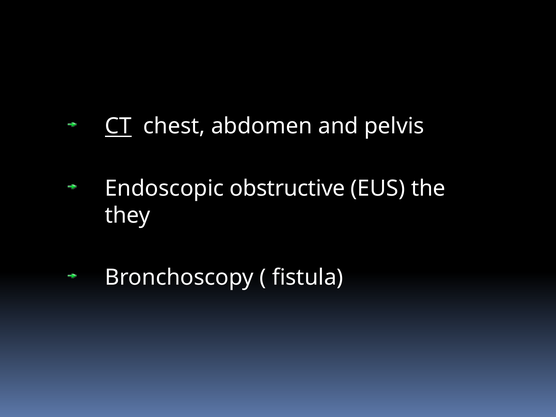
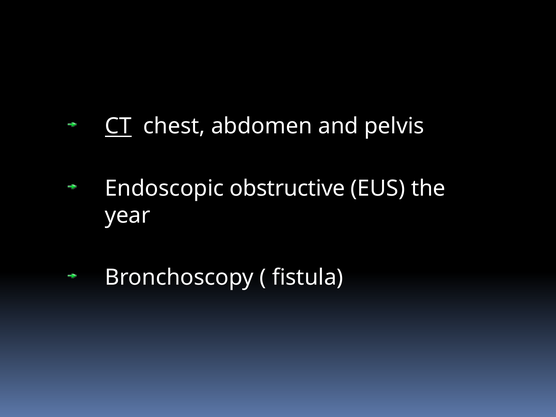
they: they -> year (128, 215)
